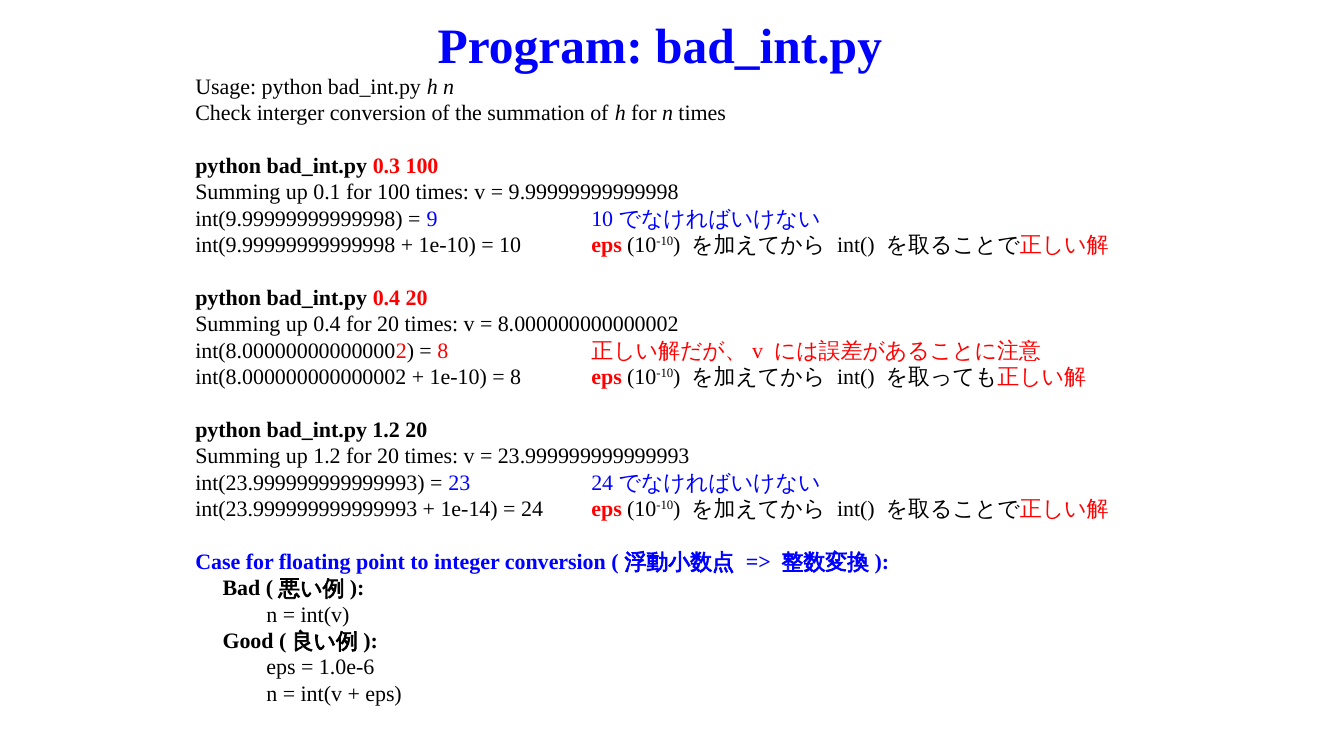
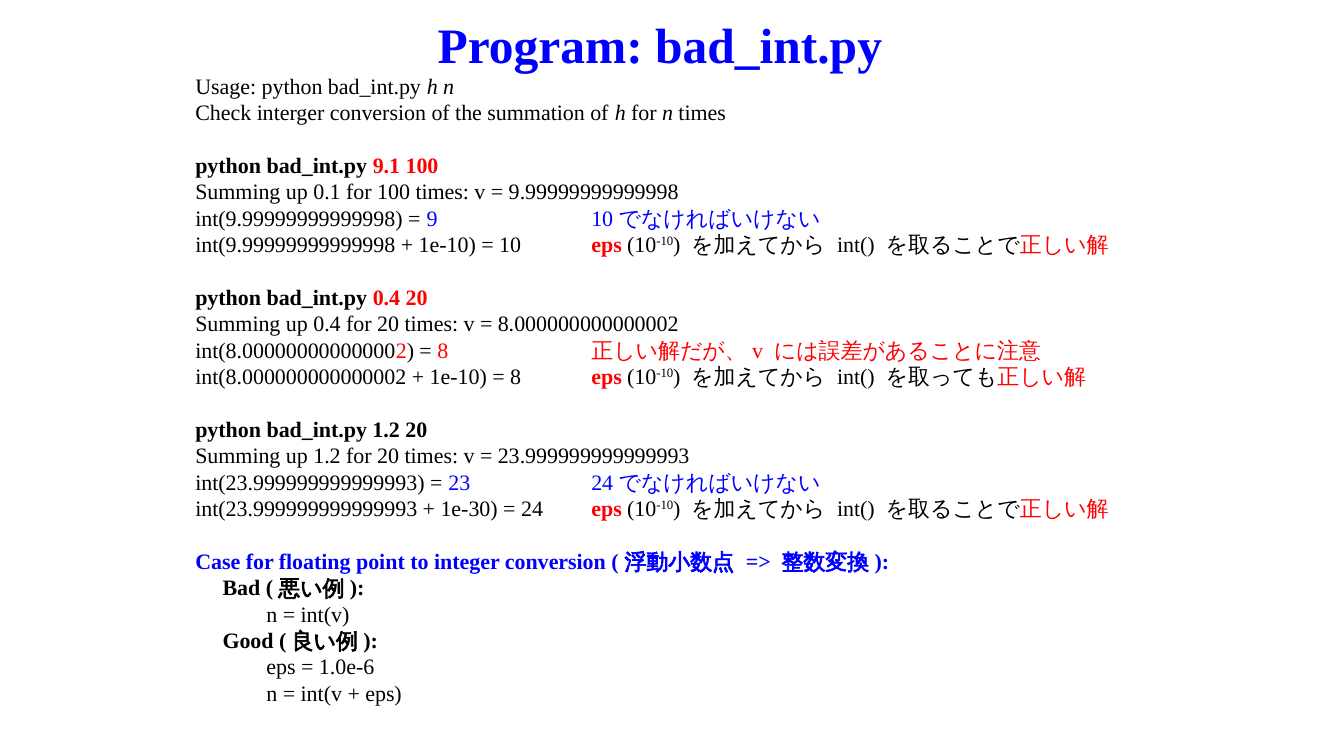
0.3: 0.3 -> 9.1 (386, 166)
1e-14: 1e-14 -> 1e-30 (469, 509)
